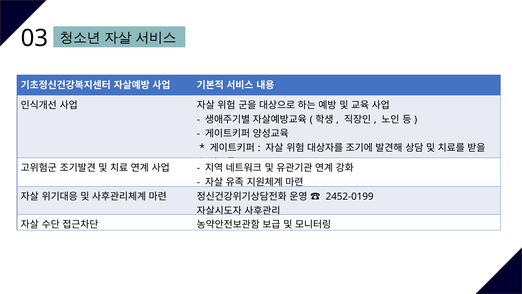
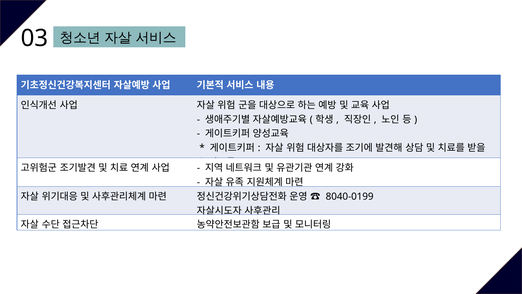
2452-0199: 2452-0199 -> 8040-0199 (350, 196)
